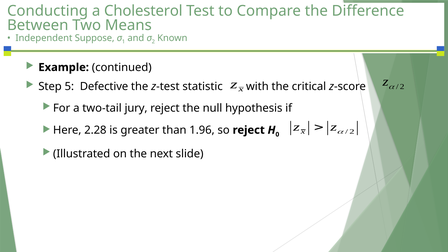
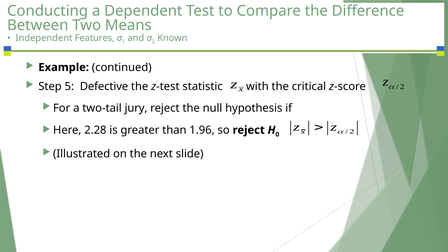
Cholesterol: Cholesterol -> Dependent (143, 11)
Suppose: Suppose -> Features (95, 38)
